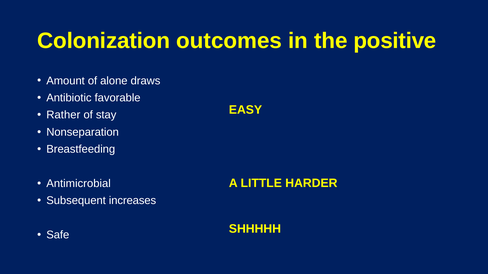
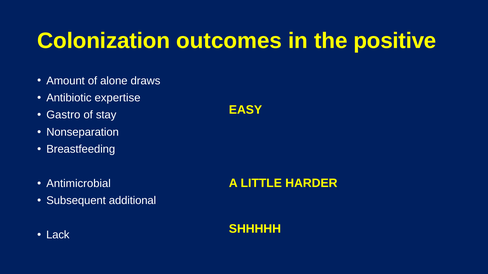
favorable: favorable -> expertise (118, 98)
Rather: Rather -> Gastro (63, 115)
increases: increases -> additional (133, 201)
Safe: Safe -> Lack (58, 235)
